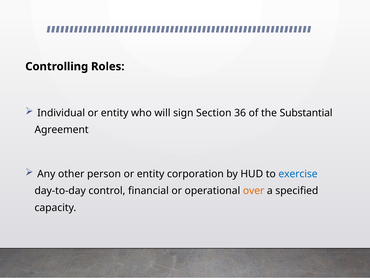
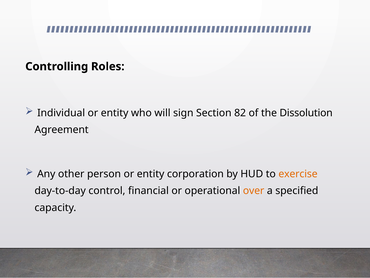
36: 36 -> 82 (240, 113)
Substantial: Substantial -> Dissolution (306, 113)
exercise colour: blue -> orange (298, 174)
